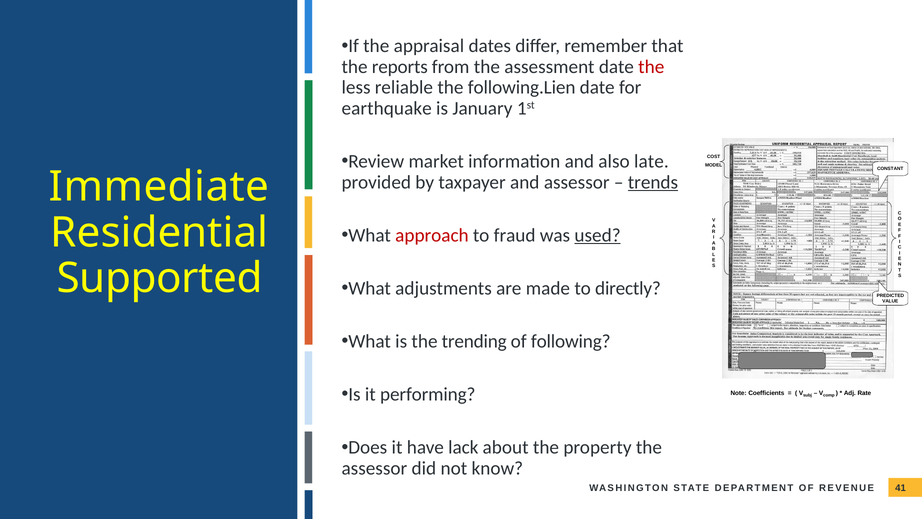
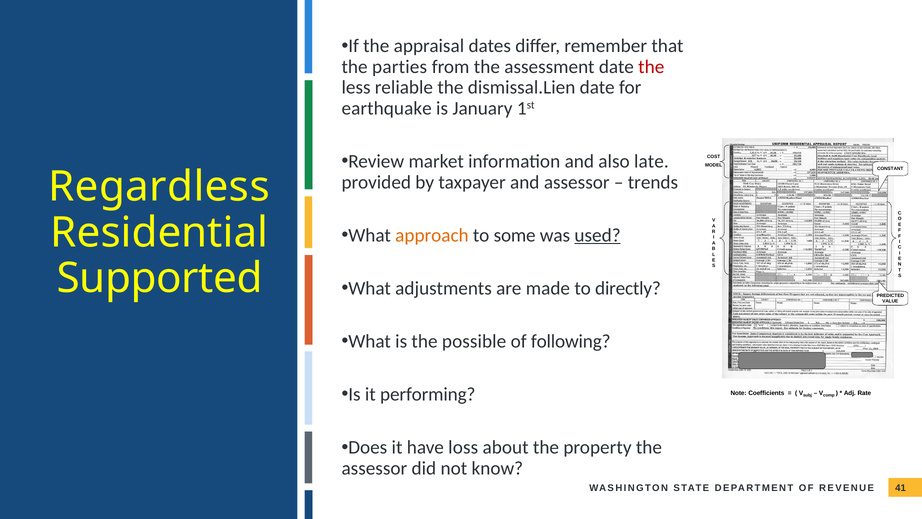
reports: reports -> parties (400, 67)
following.Lien: following.Lien -> dismissal.Lien (522, 87)
trends underline: present -> none (653, 182)
Immediate: Immediate -> Regardless (159, 187)
approach colour: red -> orange (432, 235)
fraud: fraud -> some (515, 235)
trending: trending -> possible (474, 341)
lack: lack -> loss (463, 447)
